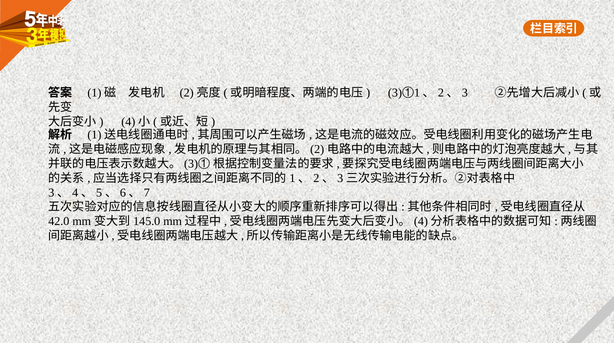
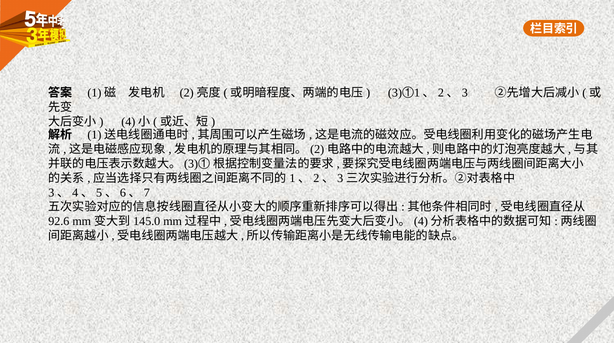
42.0: 42.0 -> 92.6 (59, 222)
